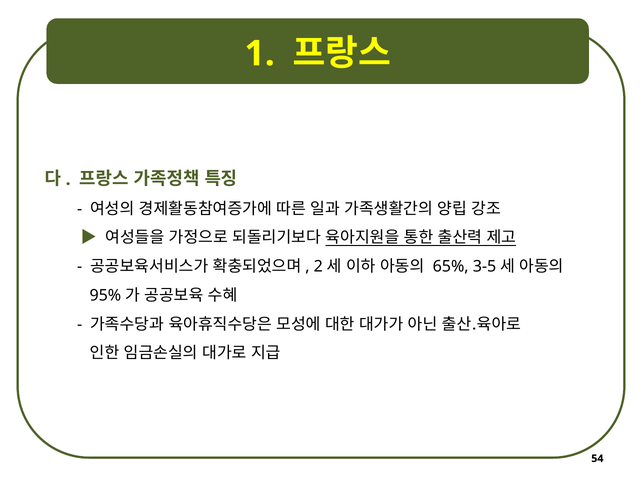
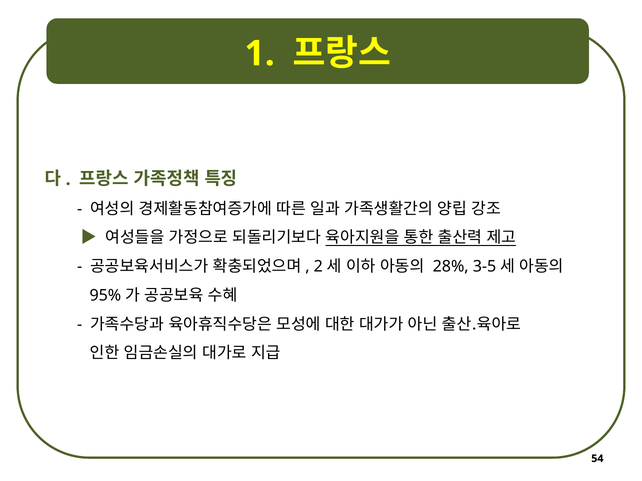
65%: 65% -> 28% (451, 267)
